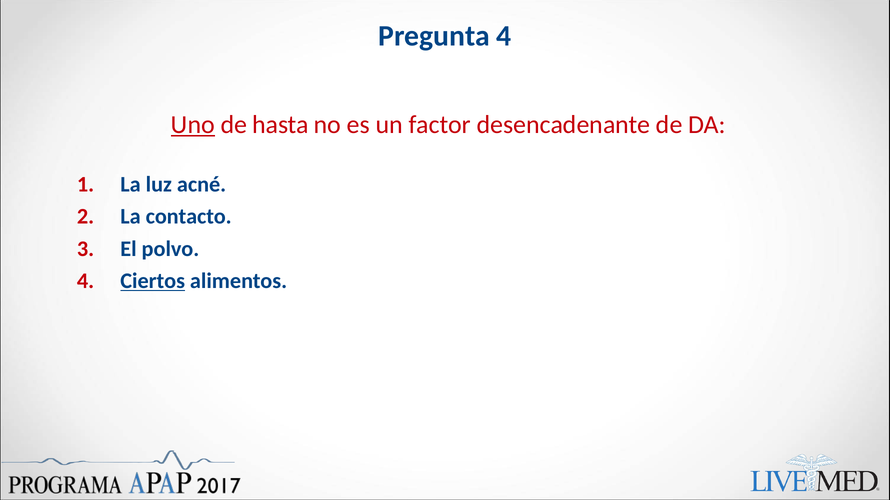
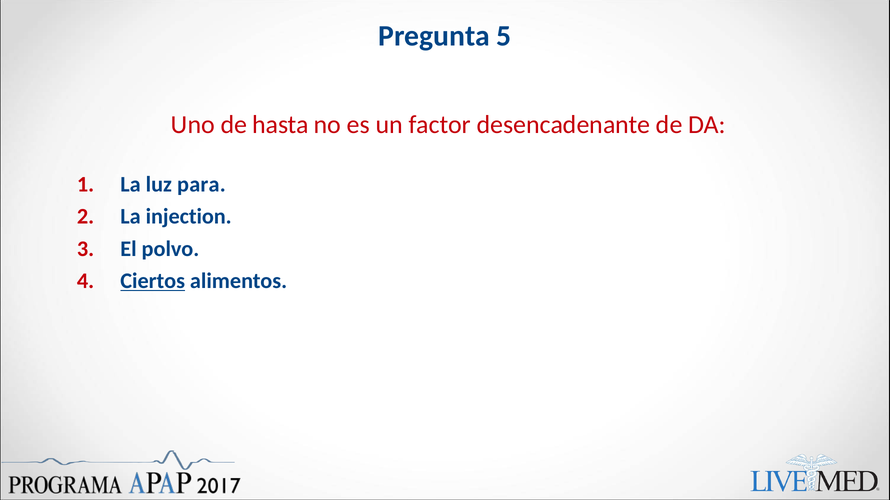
Pregunta 4: 4 -> 5 (504, 36)
Uno underline: present -> none (193, 125)
acné: acné -> para (201, 184)
contacto: contacto -> injection (189, 217)
